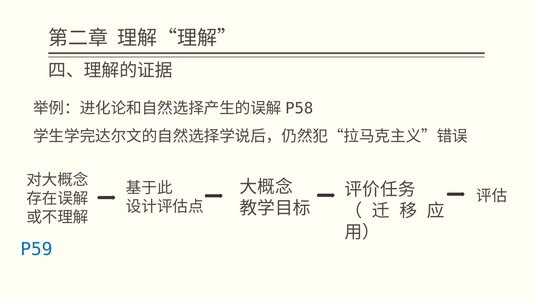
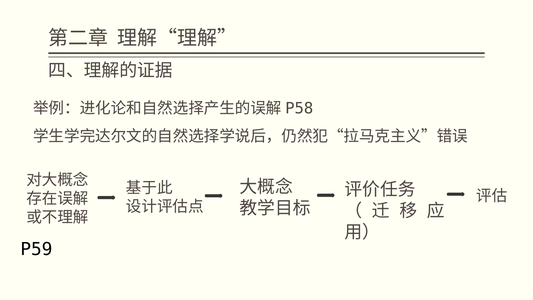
P59 colour: blue -> black (36, 249)
